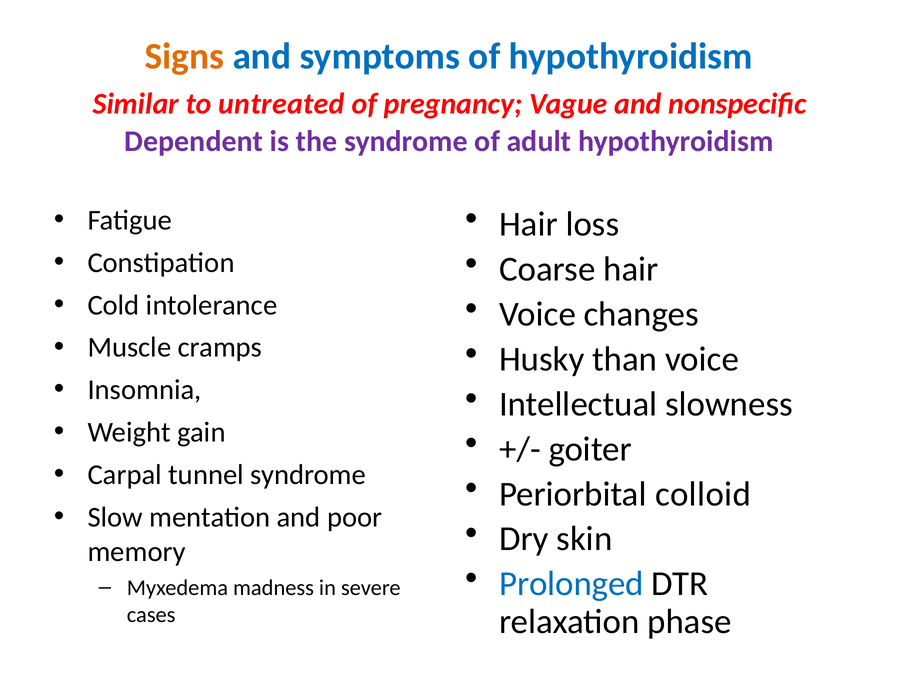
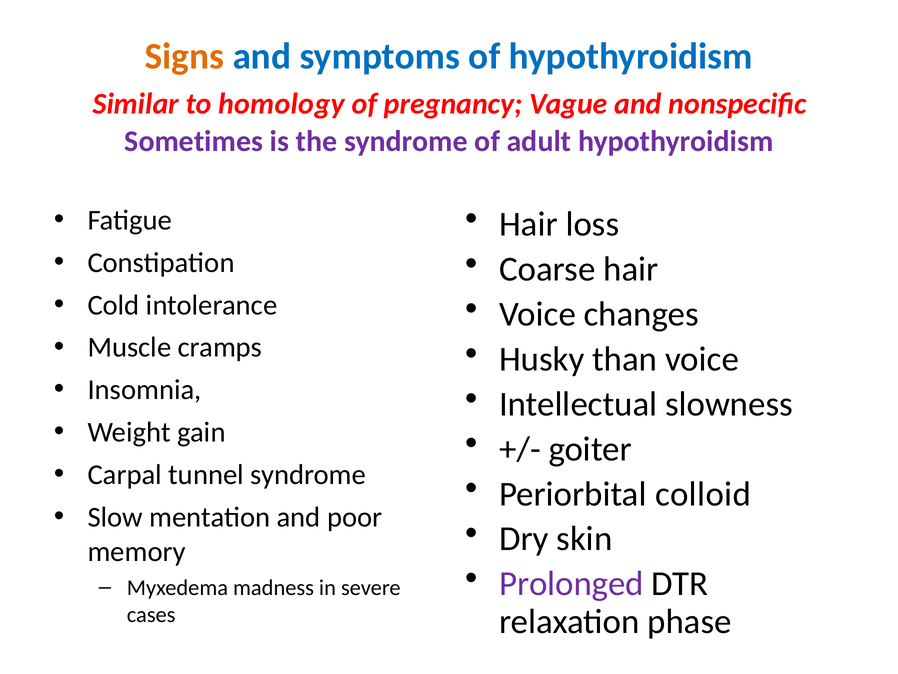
untreated: untreated -> homology (281, 104)
Dependent: Dependent -> Sometimes (194, 141)
Prolonged colour: blue -> purple (571, 583)
